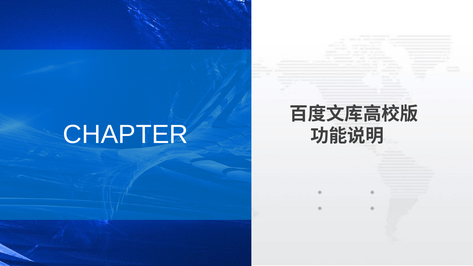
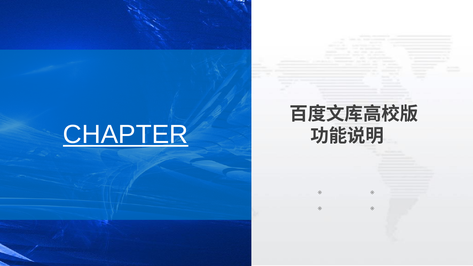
CHAPTER underline: none -> present (126, 135)
